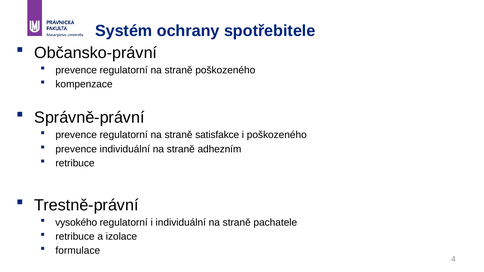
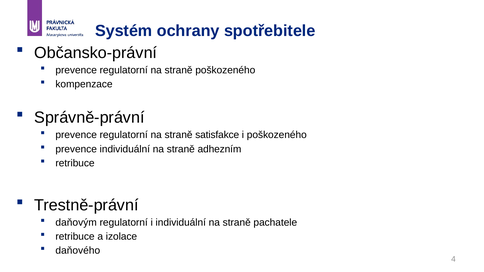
vysokého: vysokého -> daňovým (76, 223)
formulace: formulace -> daňového (78, 251)
